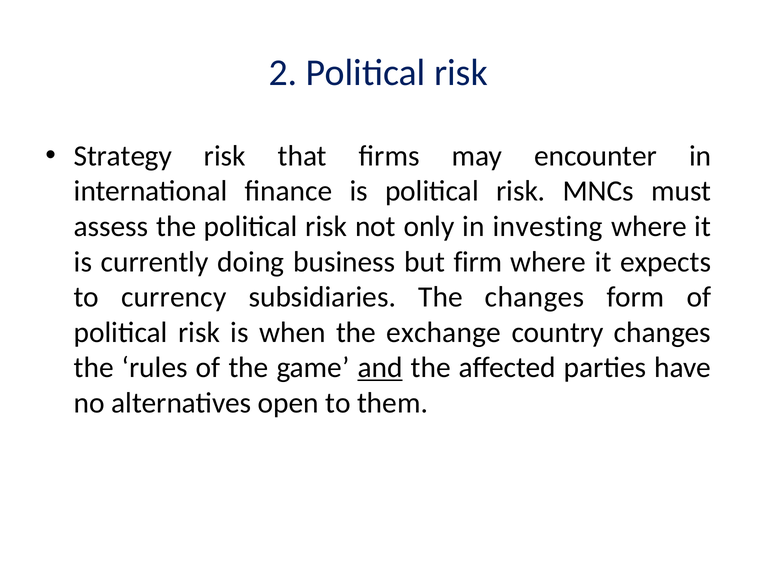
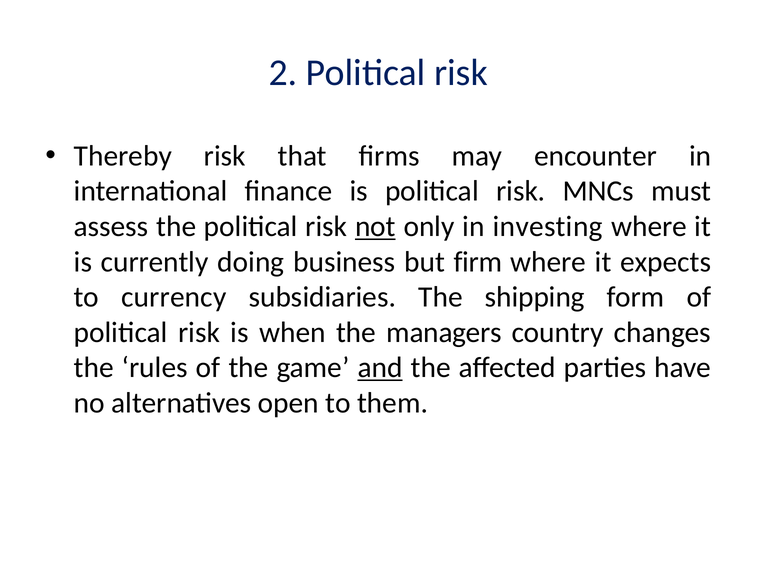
Strategy: Strategy -> Thereby (123, 156)
not underline: none -> present (375, 226)
The changes: changes -> shipping (535, 297)
exchange: exchange -> managers (444, 332)
